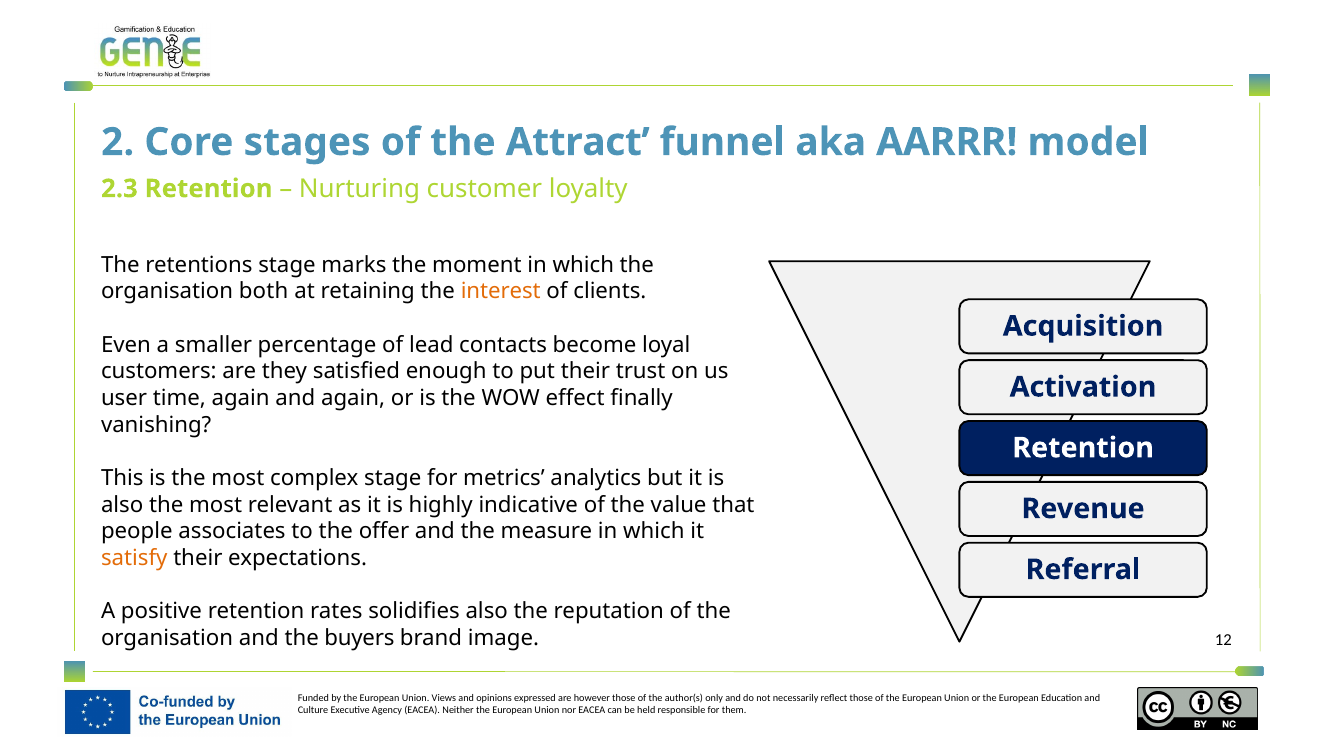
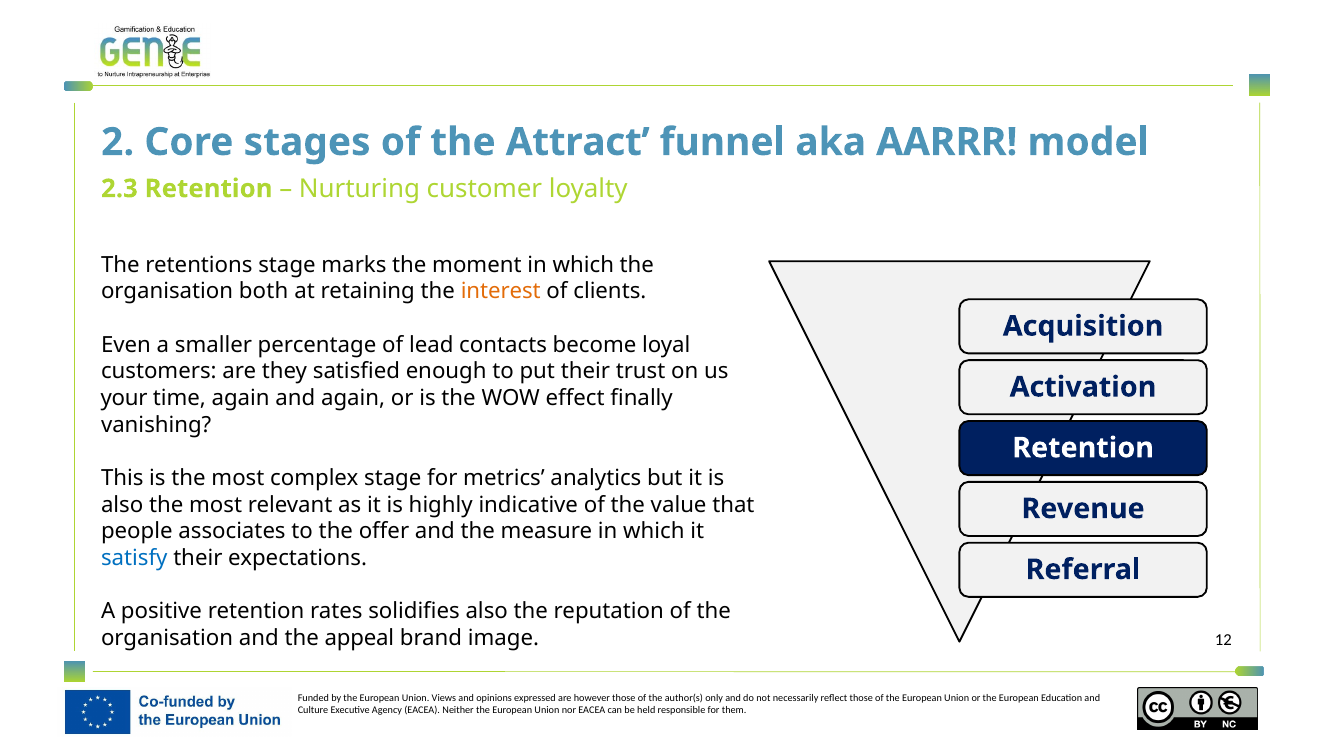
user: user -> your (124, 398)
satisfy colour: orange -> blue (134, 558)
buyers: buyers -> appeal (359, 639)
